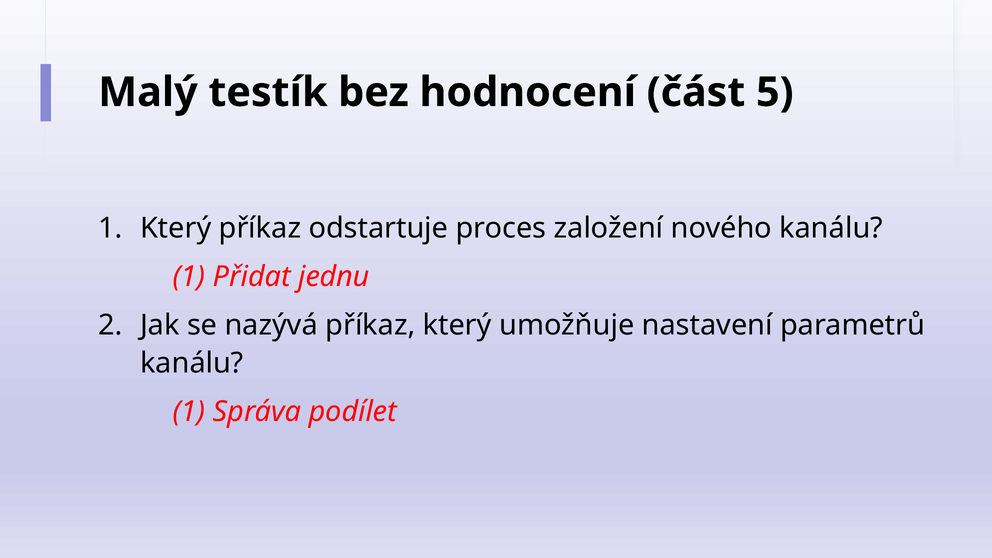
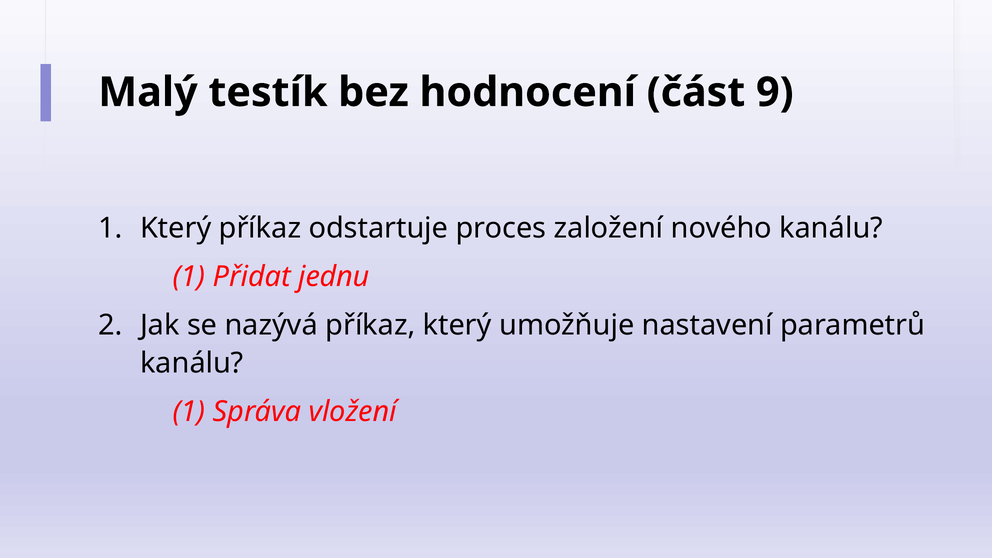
5: 5 -> 9 (775, 92)
podílet: podílet -> vložení (353, 412)
